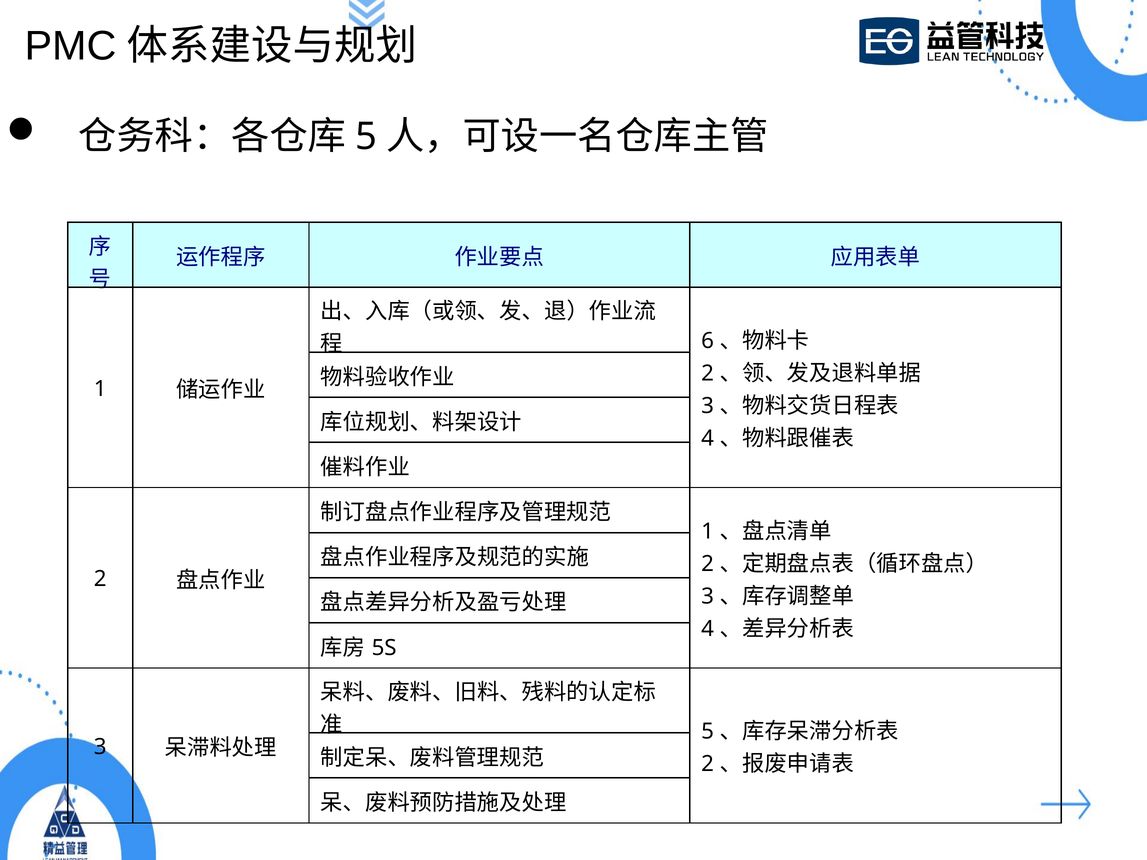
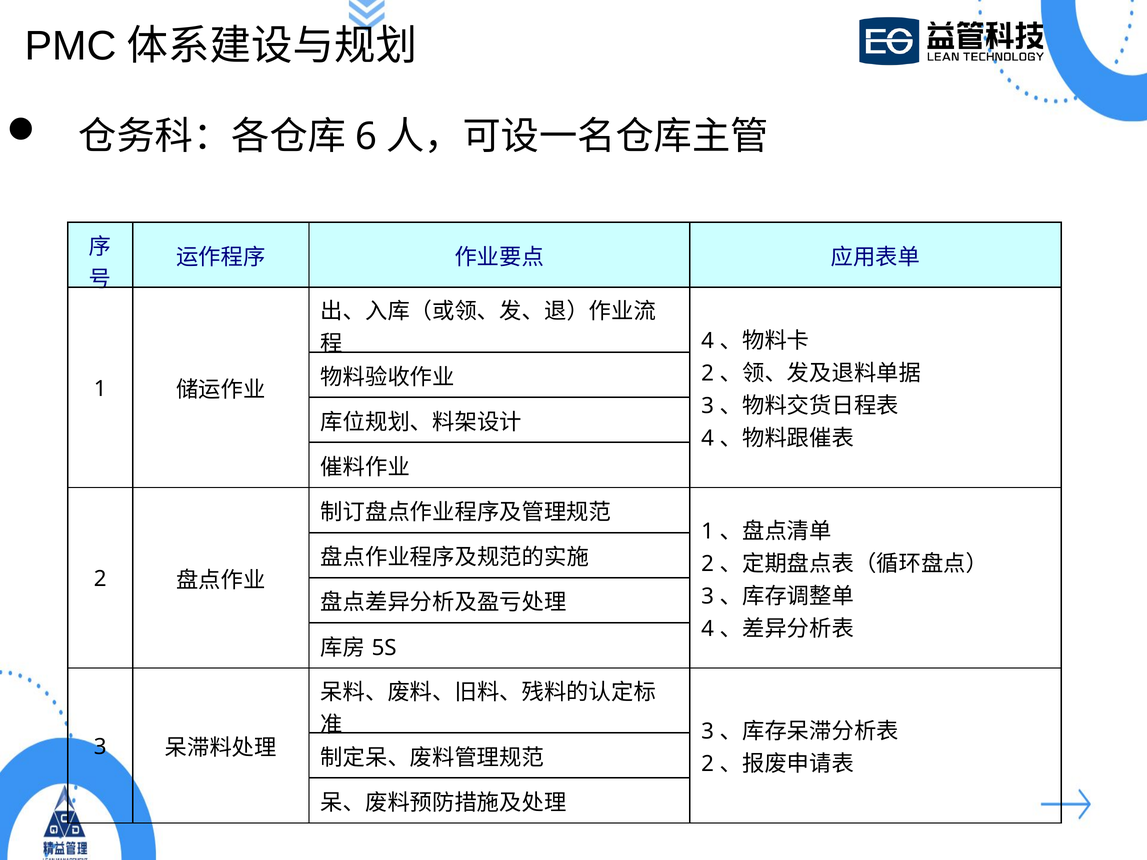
5: 5 -> 6 (366, 136)
6: 6 -> 4 (708, 341)
5: 5 -> 3 (708, 732)
